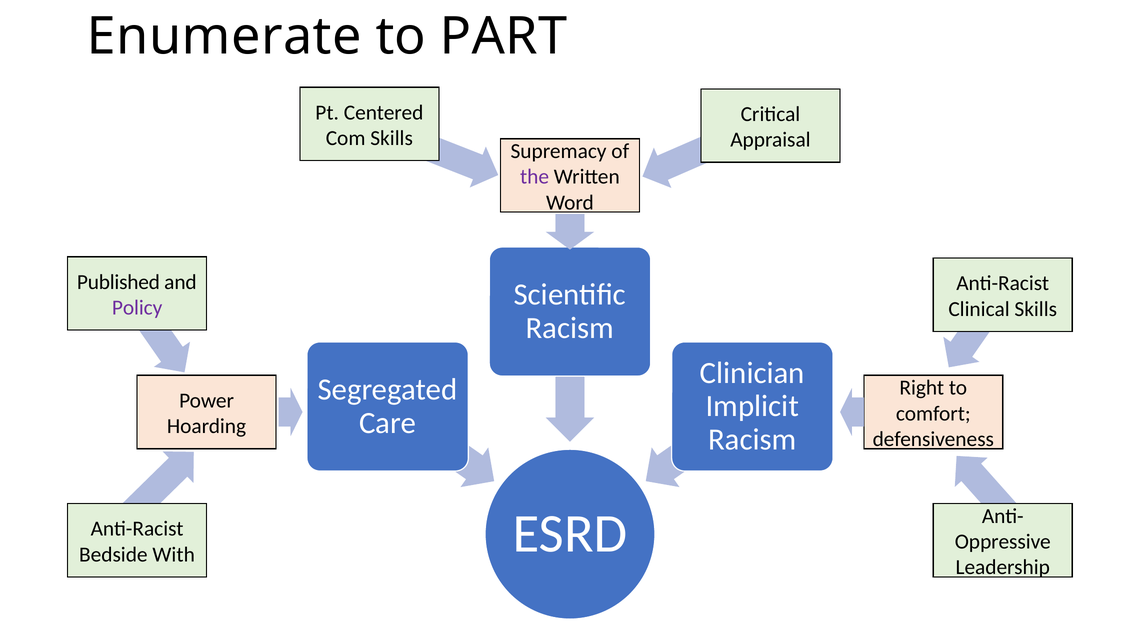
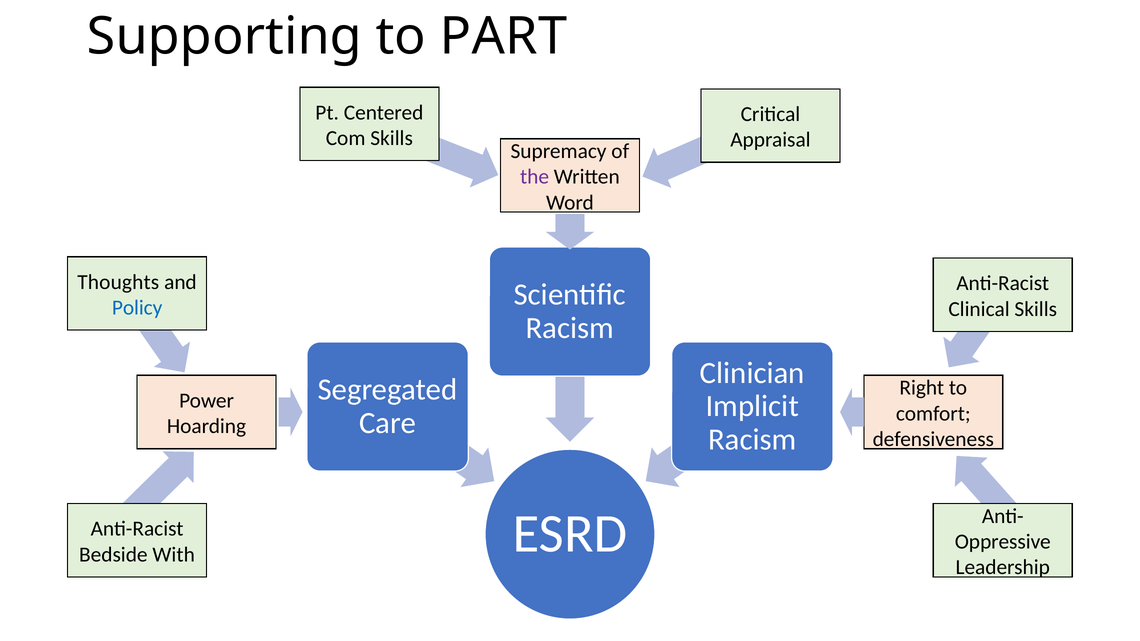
Enumerate: Enumerate -> Supporting (224, 36)
Published: Published -> Thoughts (118, 282)
Policy colour: purple -> blue (137, 308)
